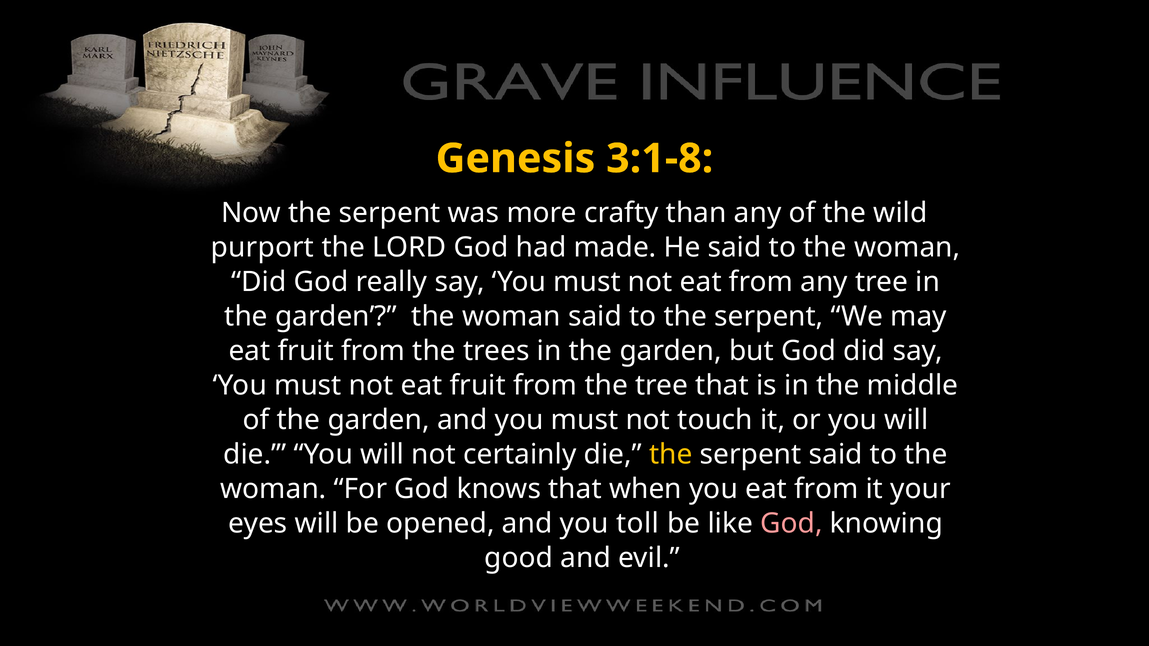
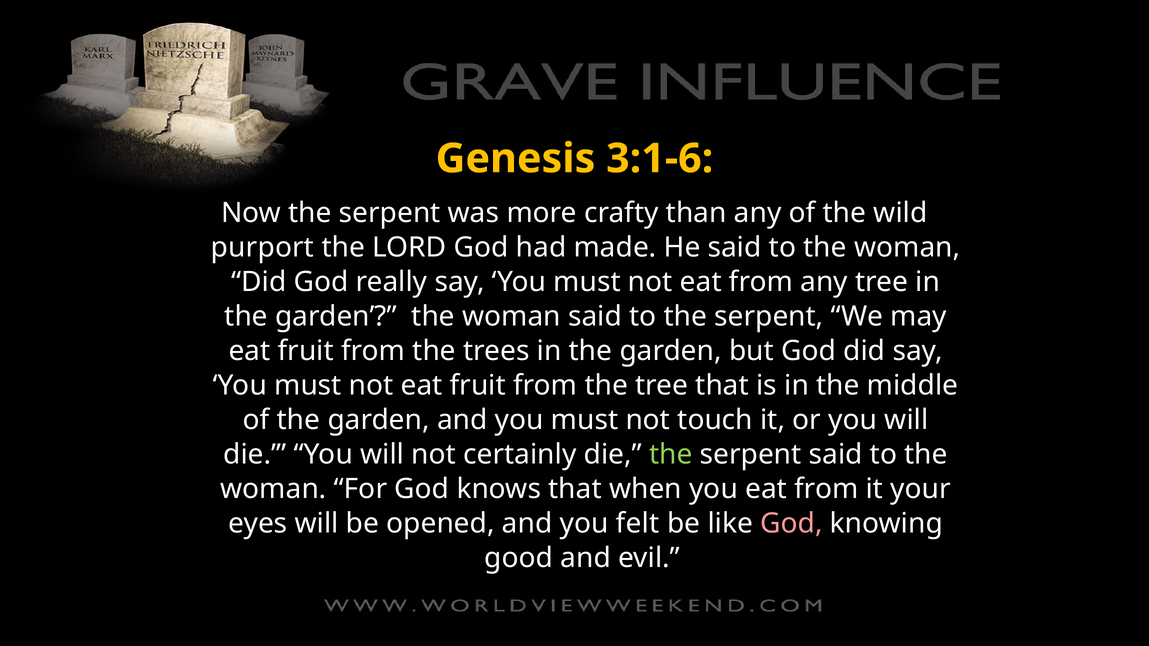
3:1-8: 3:1-8 -> 3:1-6 (660, 159)
the colour: yellow -> light green (671, 455)
toll: toll -> felt (638, 524)
